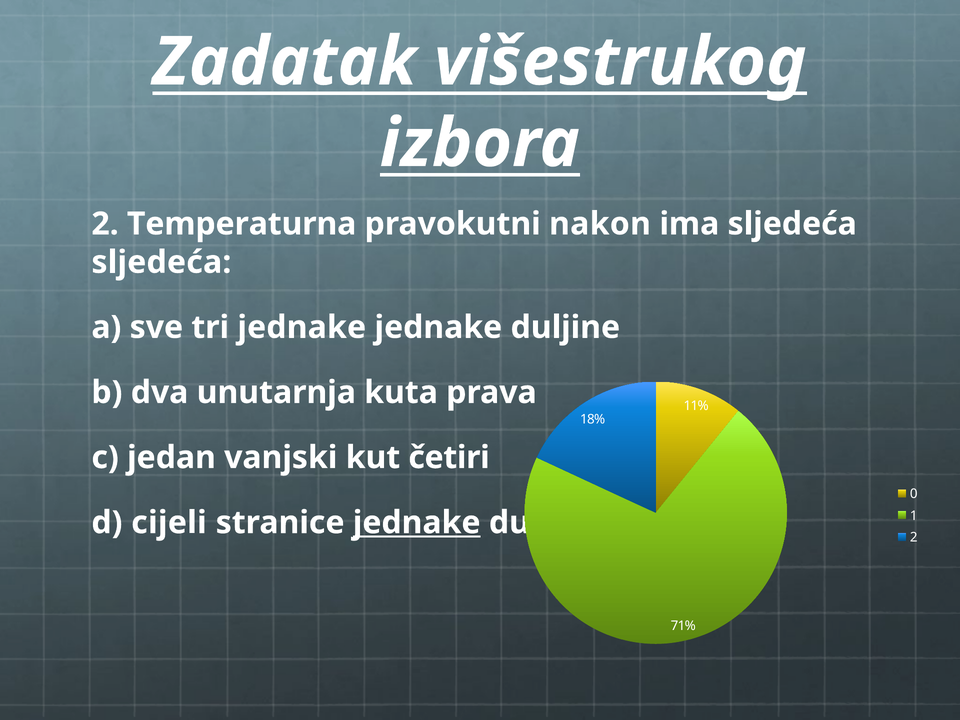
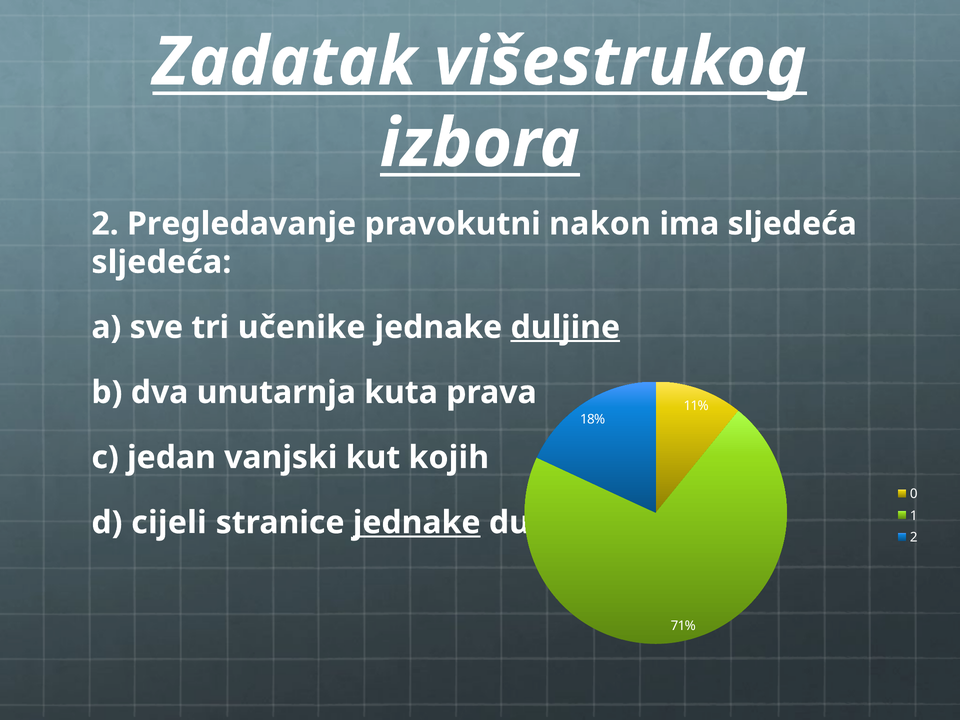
Temperaturna: Temperaturna -> Pregledavanje (242, 224)
tri jednake: jednake -> učenike (302, 327)
duljine underline: none -> present (565, 327)
četiri: četiri -> kojih (449, 458)
